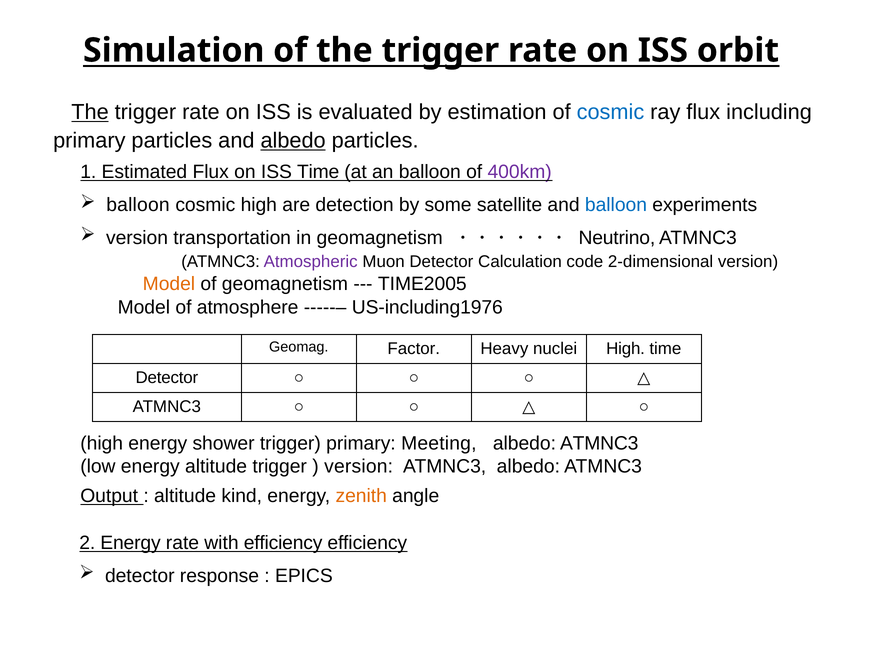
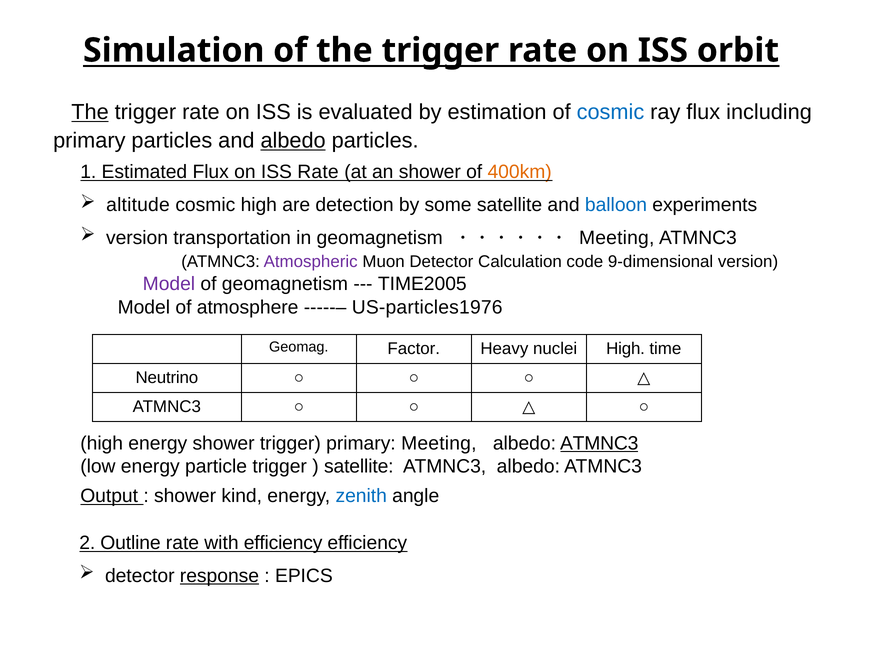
ISS Time: Time -> Rate (318, 172)
an balloon: balloon -> shower (430, 172)
400km colour: purple -> orange (520, 172)
balloon: balloon -> altitude (138, 205)
Neutrino: Neutrino -> Meeting (617, 238)
2-dimensional: 2-dimensional -> 9-dimensional (661, 262)
Model colour: orange -> purple (169, 284)
US-including1976: US-including1976 -> US-particles1976 (427, 307)
Detector: Detector -> Neutrino (167, 377)
ATMNC3 underline: none -> present (599, 443)
energy altitude: altitude -> particle (216, 466)
version: version -> satellite (359, 466)
altitude: altitude -> shower (185, 496)
zenith colour: orange -> blue (361, 496)
2 Energy: Energy -> Outline (131, 543)
response underline: none -> present (219, 575)
